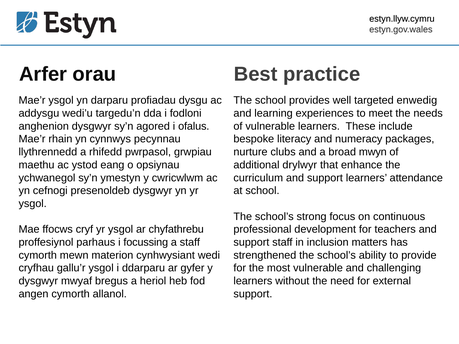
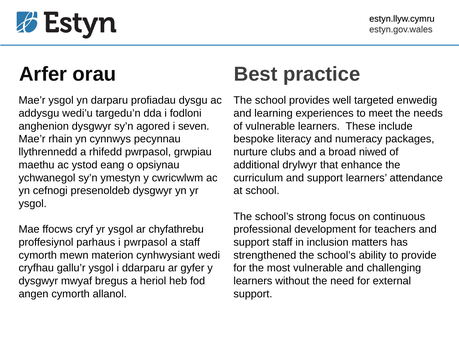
ofalus: ofalus -> seven (194, 126)
mwyn: mwyn -> niwed (373, 152)
i focussing: focussing -> pwrpasol (146, 242)
